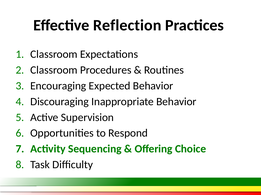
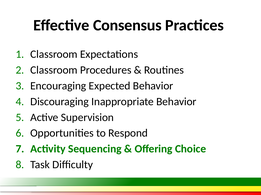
Reflection: Reflection -> Consensus (127, 25)
